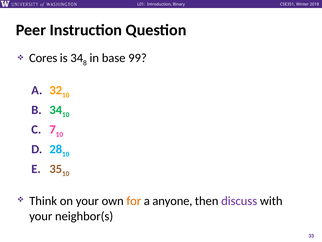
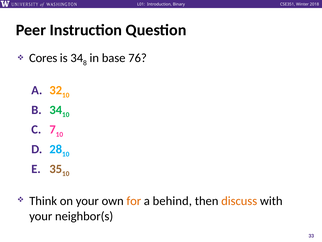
99: 99 -> 76 (138, 58)
anyone: anyone -> behind (172, 201)
discuss colour: purple -> orange (239, 201)
